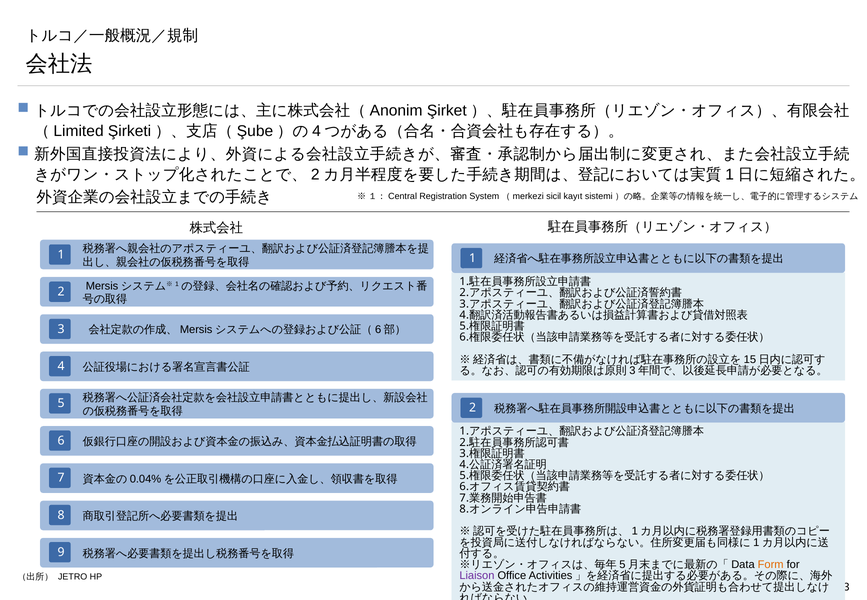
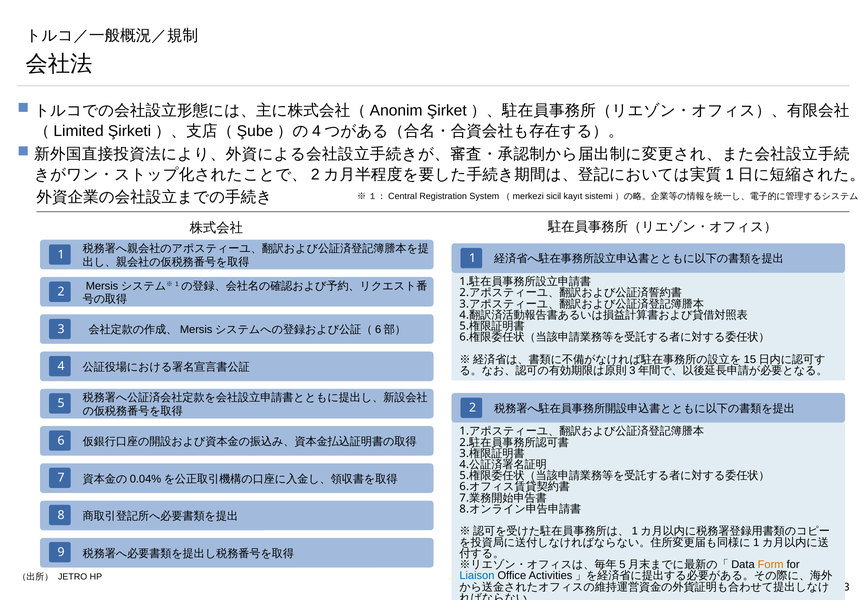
Liaison colour: purple -> blue (477, 576)
